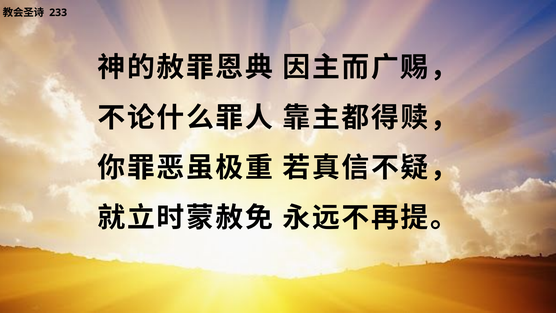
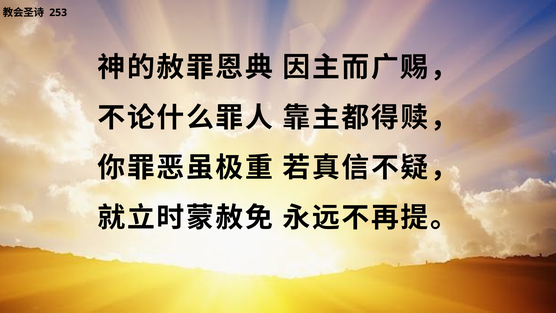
233: 233 -> 253 (58, 13)
